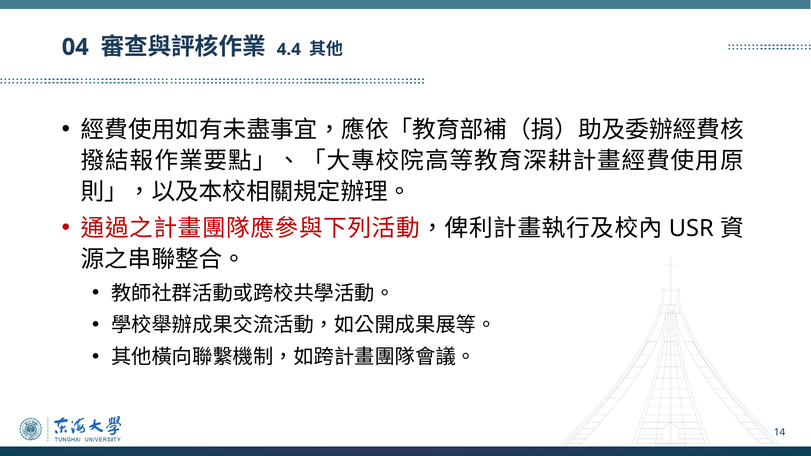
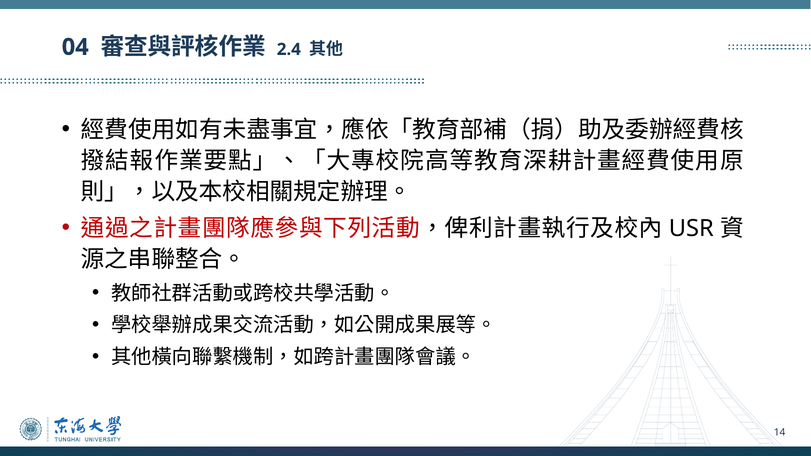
4.4: 4.4 -> 2.4 (289, 49)
